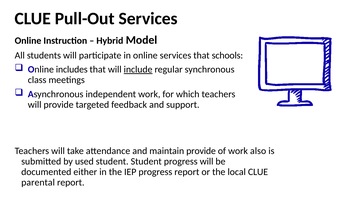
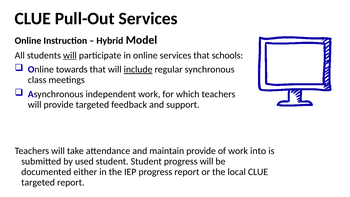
will underline: none -> present (70, 55)
includes: includes -> towards (72, 69)
also: also -> into (258, 151)
parental: parental -> targeted (38, 182)
